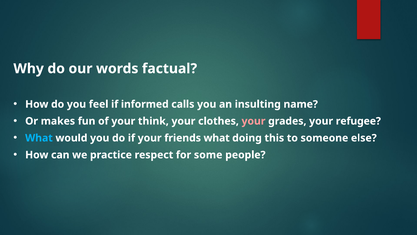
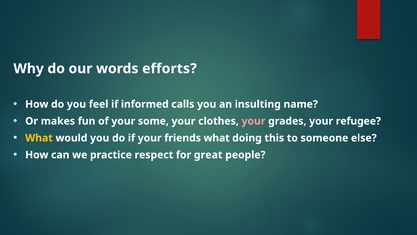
factual: factual -> efforts (169, 68)
think: think -> some (153, 121)
What colour: light blue -> yellow (39, 138)
some: some -> great (208, 155)
